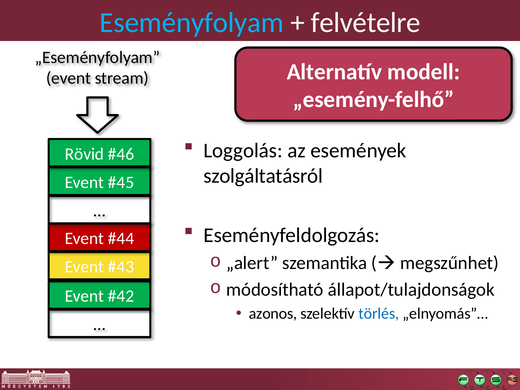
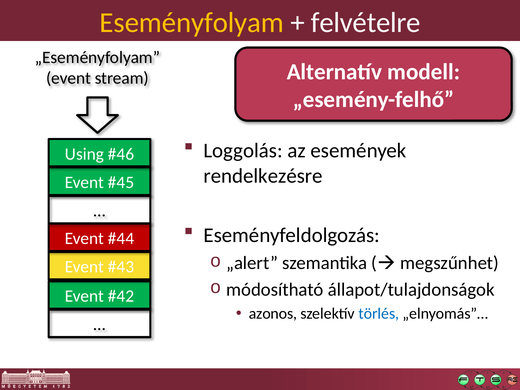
Eseményfolyam colour: light blue -> yellow (192, 22)
Rövid: Rövid -> Using (84, 154)
szolgáltatásról: szolgáltatásról -> rendelkezésre (263, 176)
